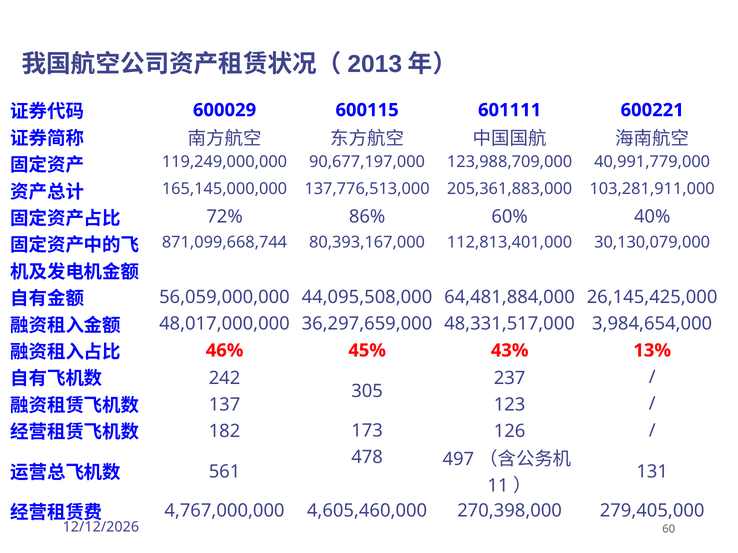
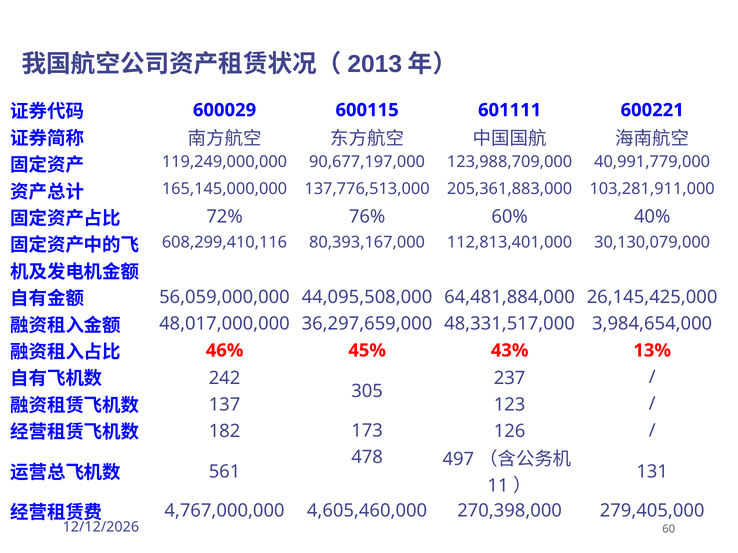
86%: 86% -> 76% (367, 217)
871,099,668,744: 871,099,668,744 -> 608,299,410,116 (225, 242)
